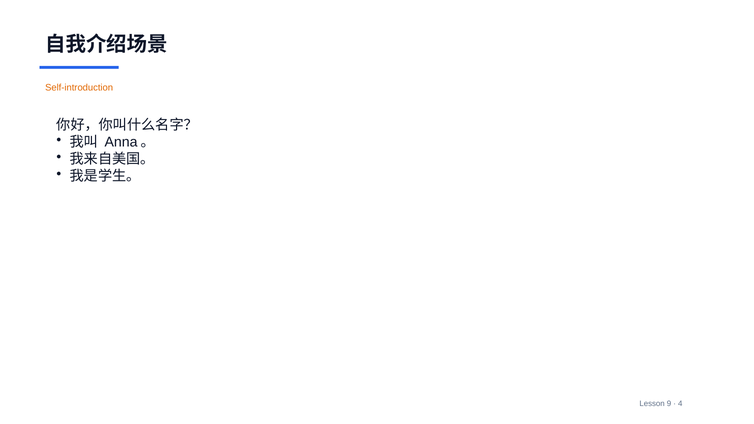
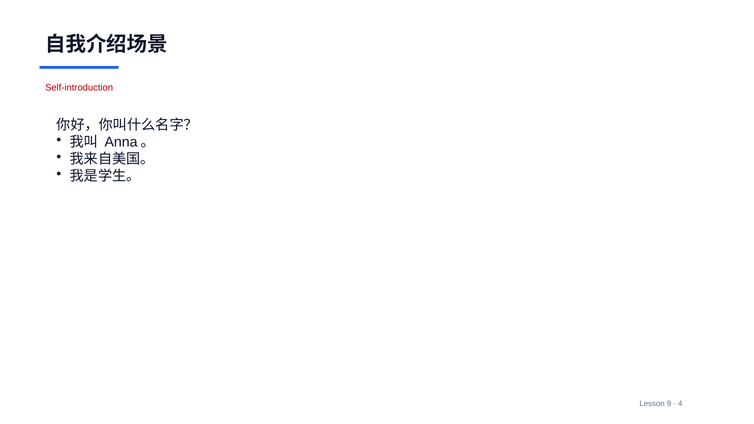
Self-introduction colour: orange -> red (79, 88)
